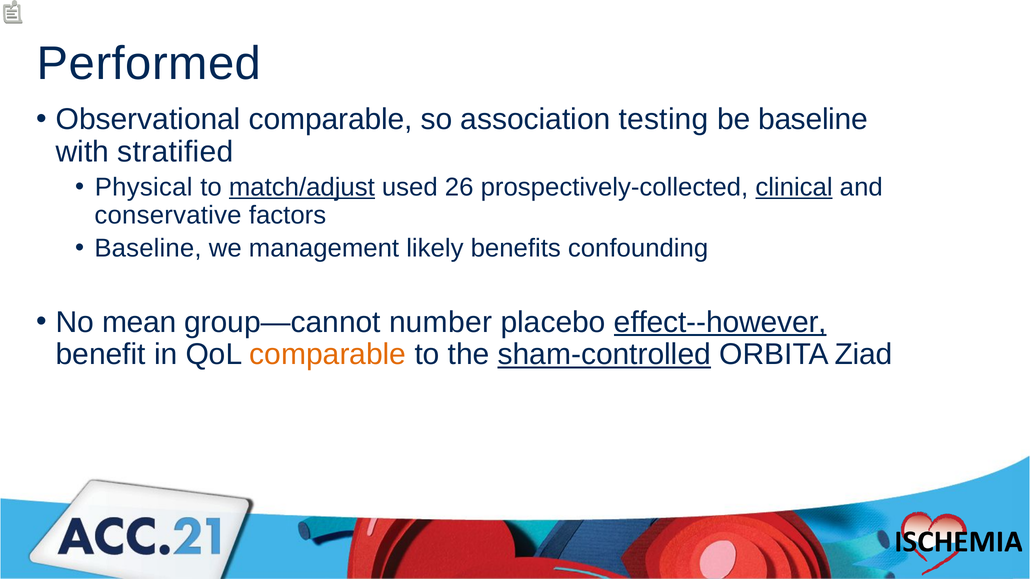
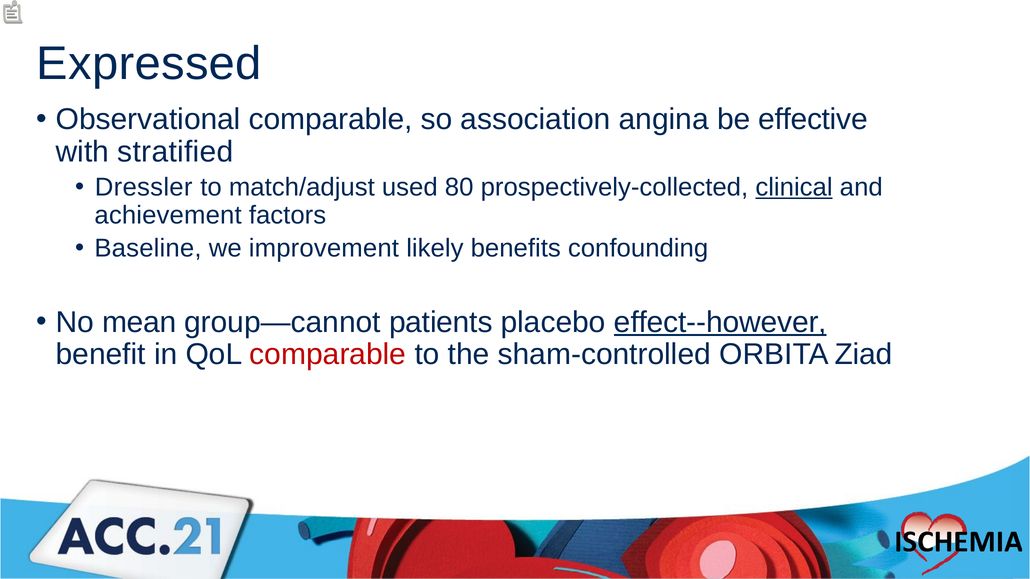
Performed: Performed -> Expressed (149, 64)
testing: testing -> angina (664, 120)
be baseline: baseline -> effective (813, 120)
Physical: Physical -> Dressler (144, 187)
match/adjust underline: present -> none (302, 187)
26: 26 -> 80 (459, 187)
conservative: conservative -> achievement (168, 215)
management: management -> improvement (324, 248)
number: number -> patients (441, 322)
comparable colour: orange -> red (328, 355)
sham-controlled underline: present -> none (604, 355)
